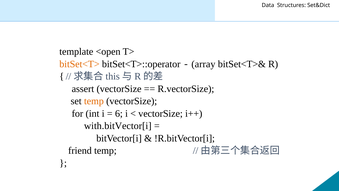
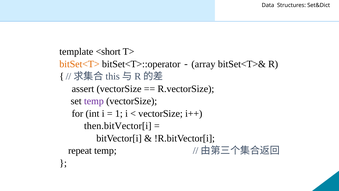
<open: <open -> <short (108, 52)
temp colour: orange -> purple (94, 101)
6: 6 -> 1 (119, 113)
with.bitVector[i: with.bitVector[i -> then.bitVector[i (118, 126)
friend: friend -> repeat (80, 150)
